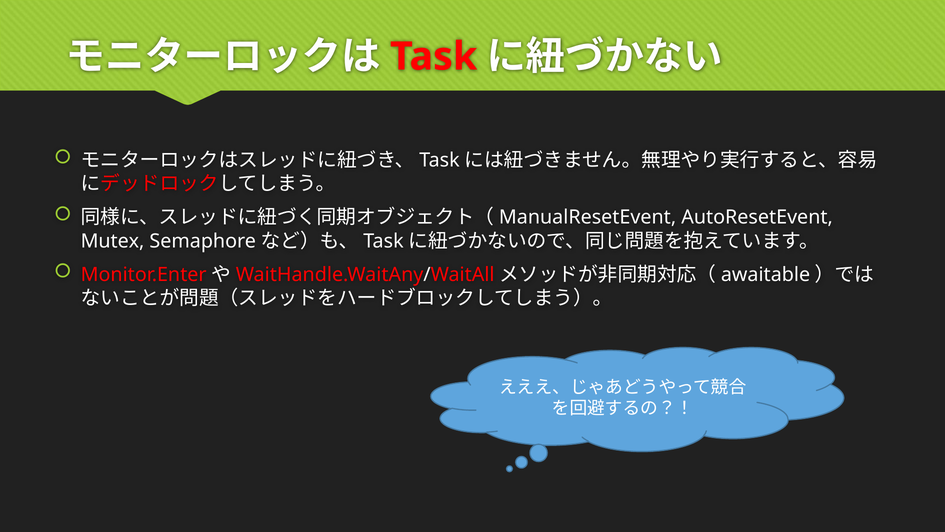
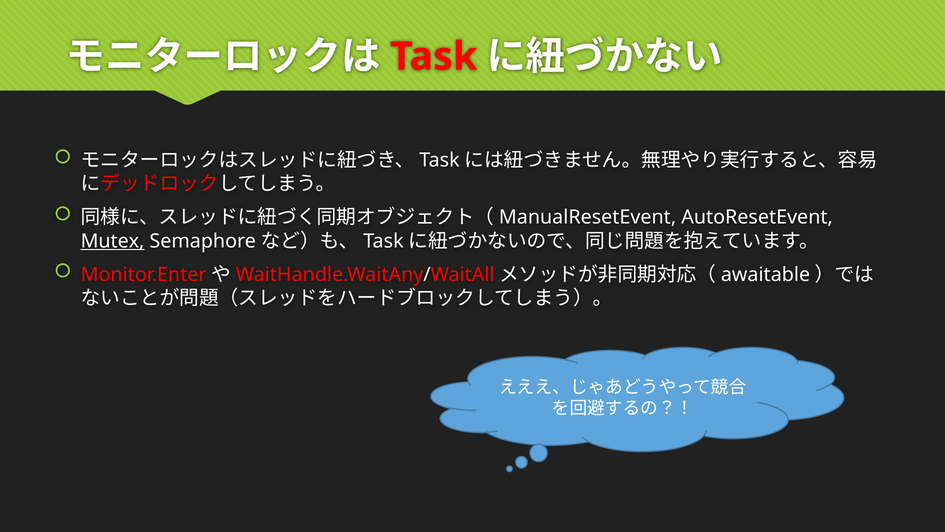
Mutex underline: none -> present (113, 241)
